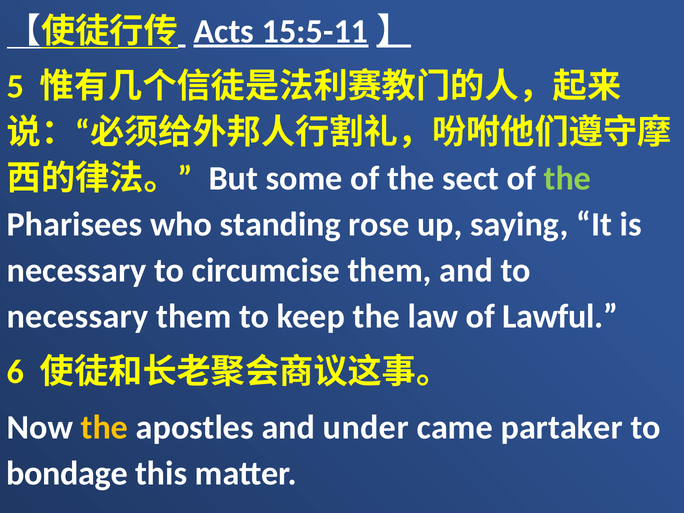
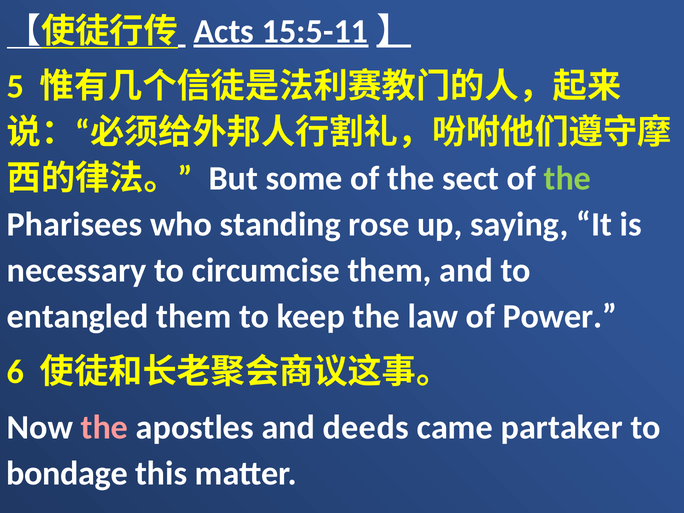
necessary: necessary -> entangled (78, 316)
Lawful: Lawful -> Power (560, 316)
the colour: yellow -> pink (104, 427)
under: under -> deeds (366, 427)
